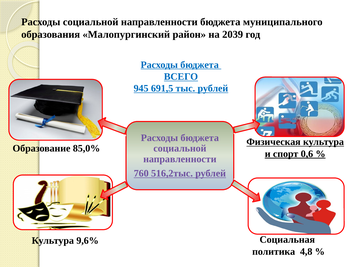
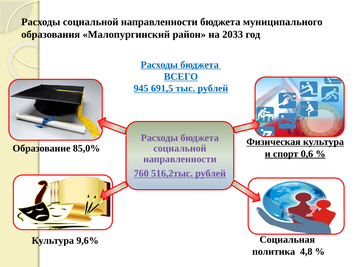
2039: 2039 -> 2033 (233, 34)
